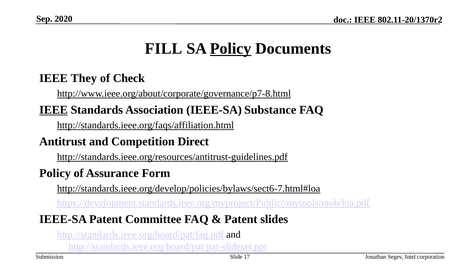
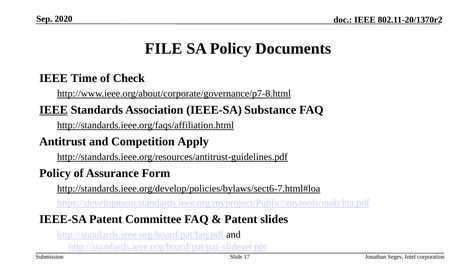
FILL: FILL -> FILE (164, 49)
Policy underline: present -> none (231, 49)
They: They -> Time (84, 78)
Direct: Direct -> Apply (193, 141)
